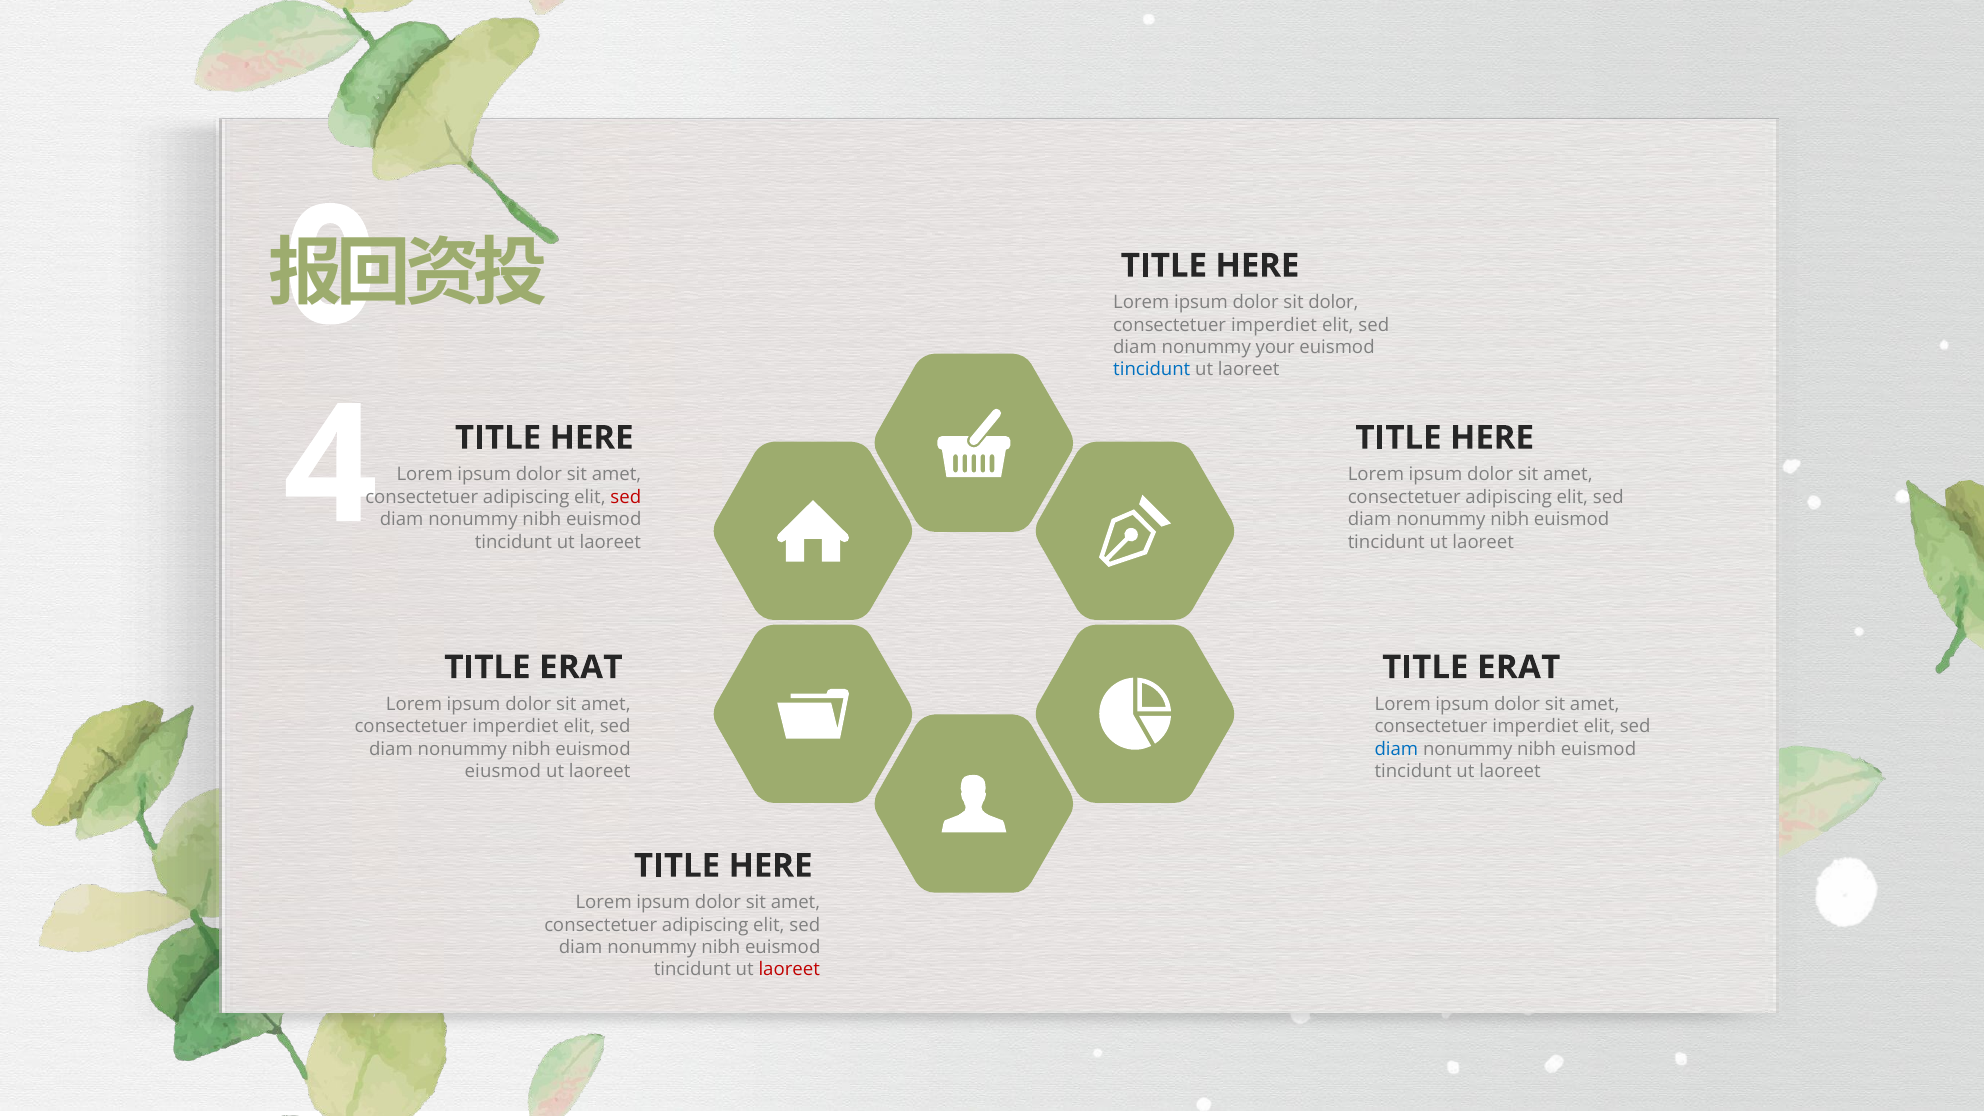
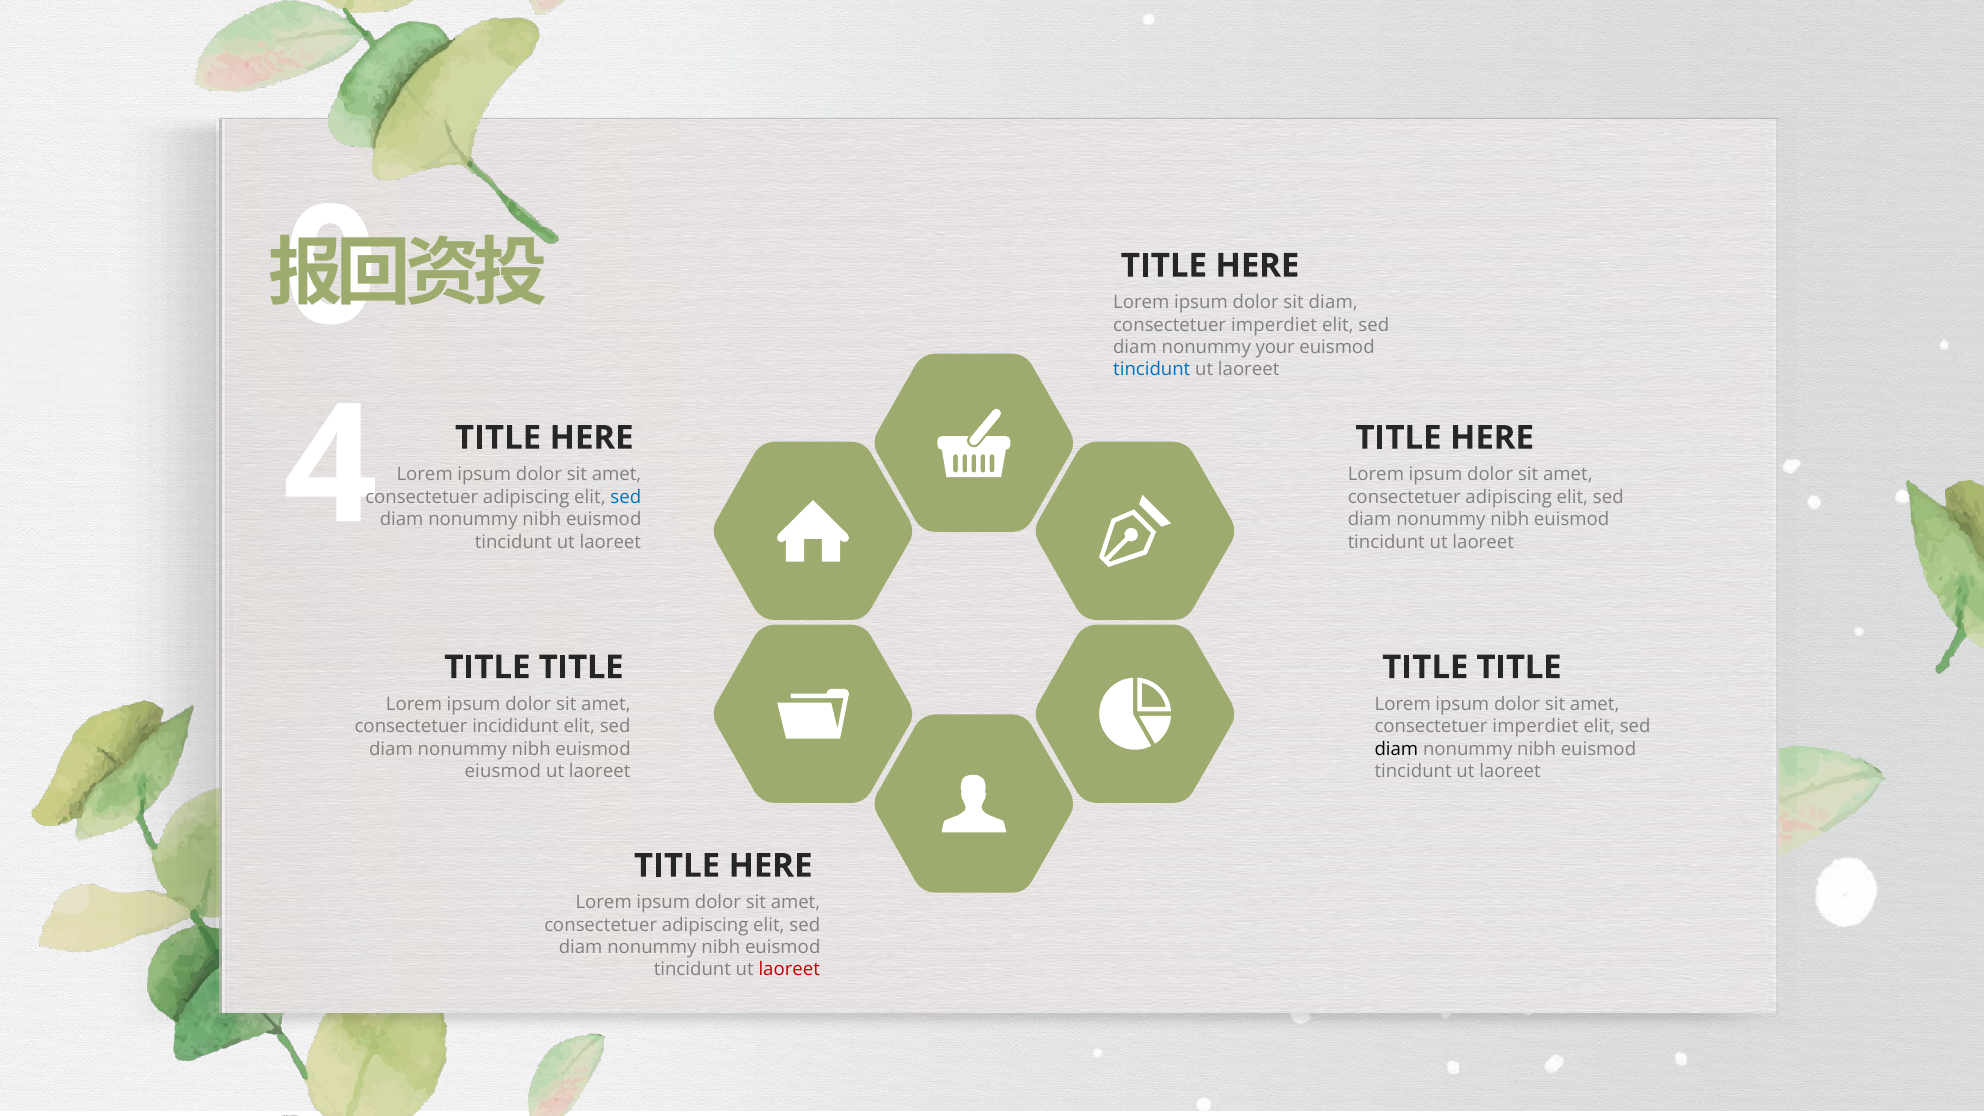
sit dolor: dolor -> diam (1333, 303)
sed colour: red -> blue (626, 497)
ERAT: ERAT -> TITLE (581, 667)
ERAT: ERAT -> TITLE (1519, 667)
imperdiet: imperdiet -> incididunt (516, 727)
diam colour: blue -> black (1396, 749)
